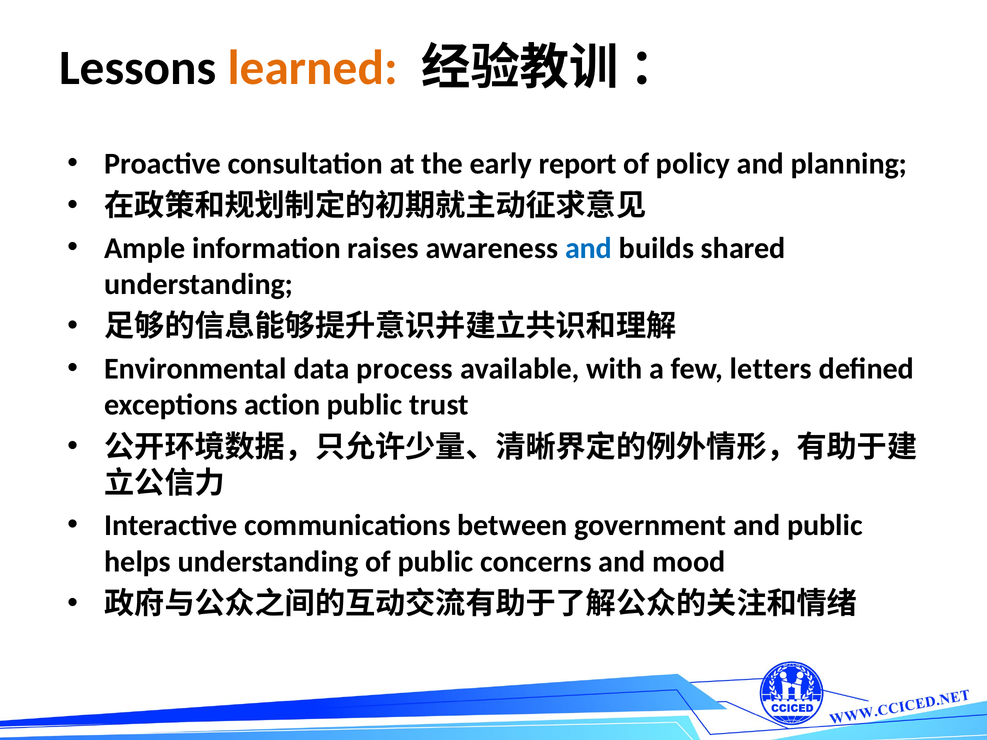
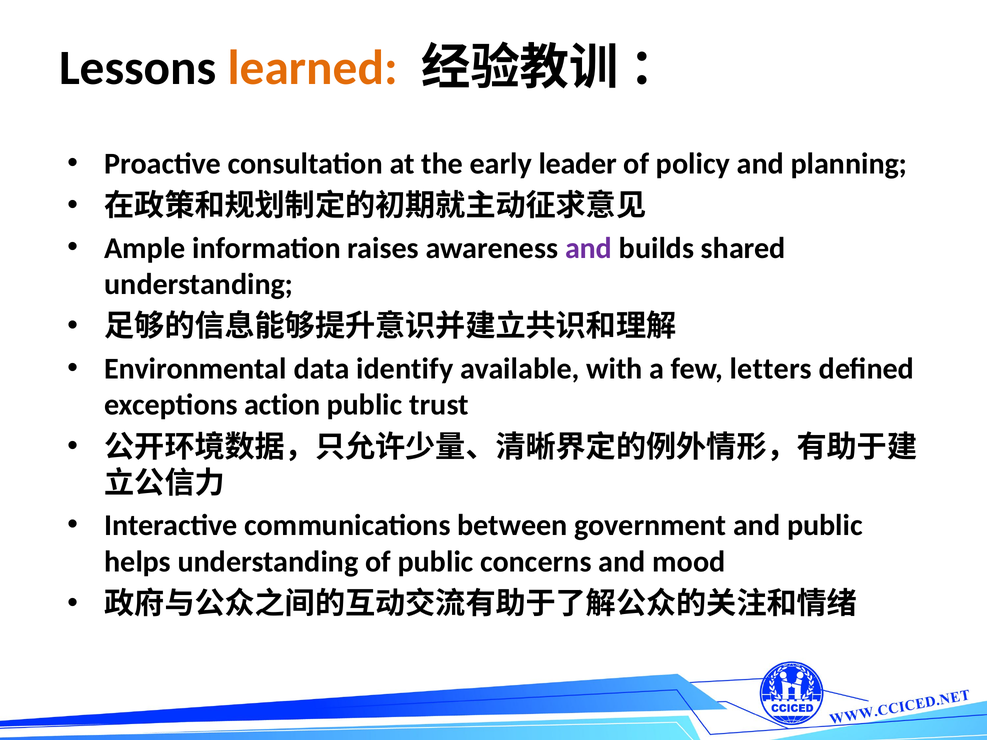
report: report -> leader (578, 164)
and colour: blue -> purple (589, 248)
process: process -> identify (405, 369)
